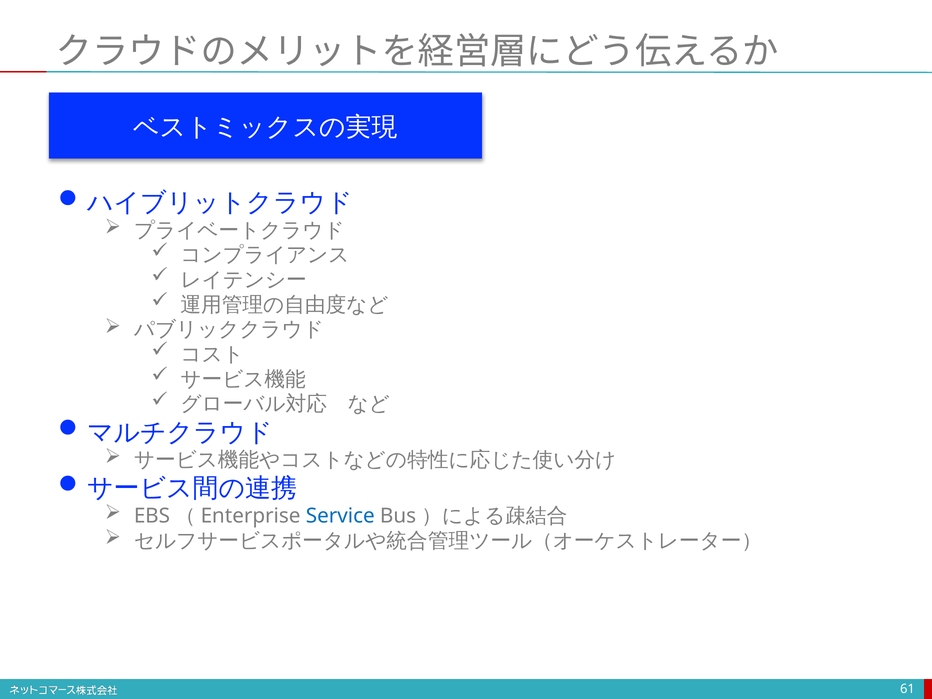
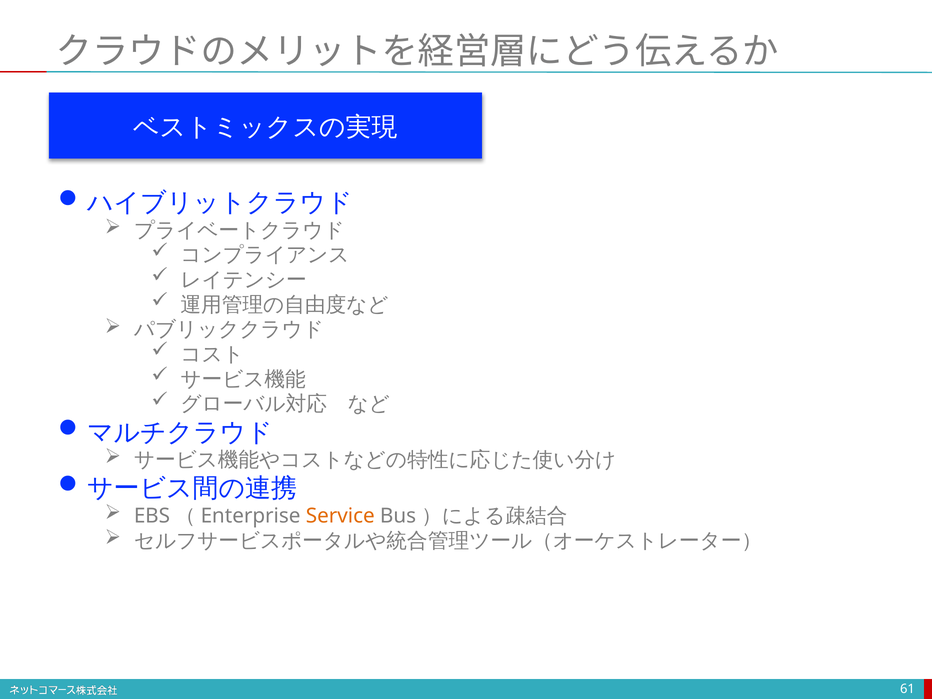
Service colour: blue -> orange (340, 516)
